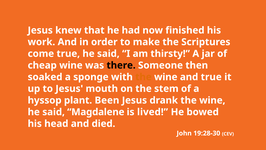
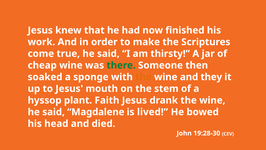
there colour: black -> green (121, 65)
and true: true -> they (211, 77)
Been: Been -> Faith (107, 100)
